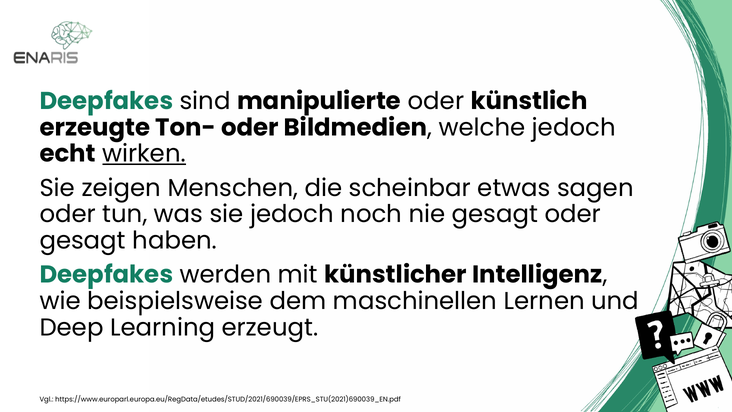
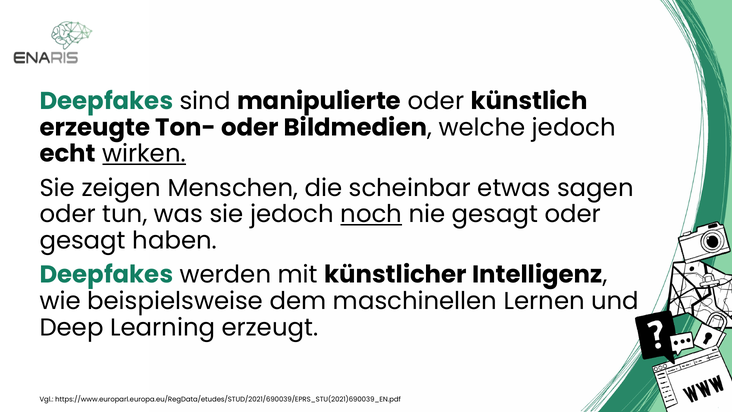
noch underline: none -> present (371, 214)
